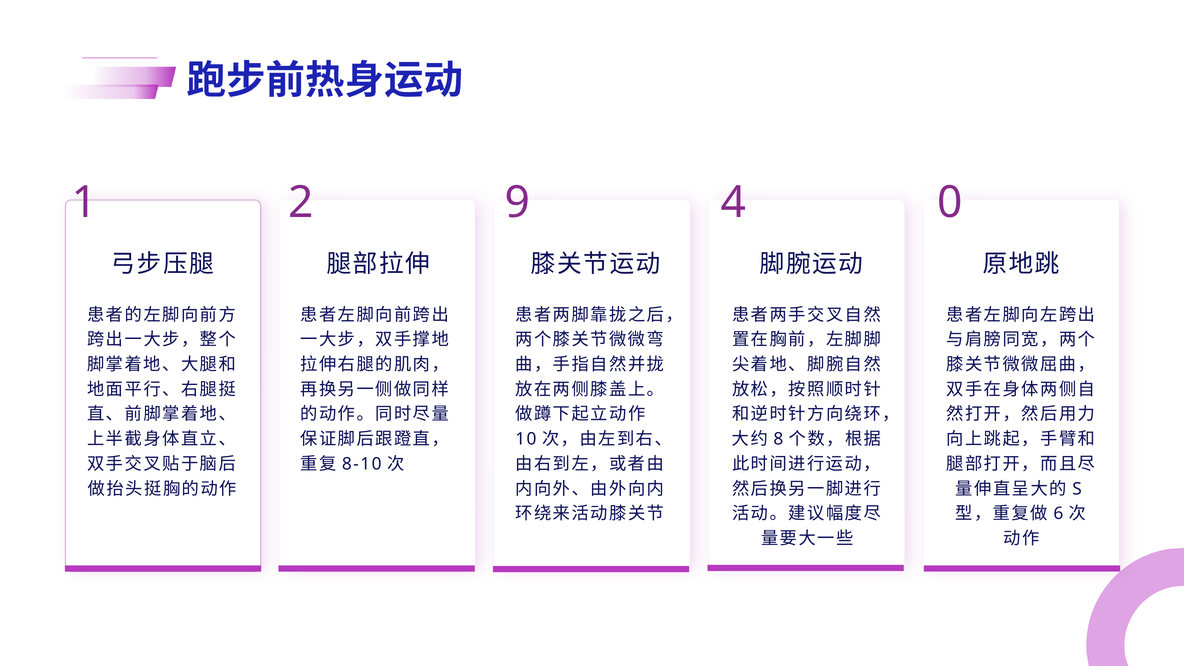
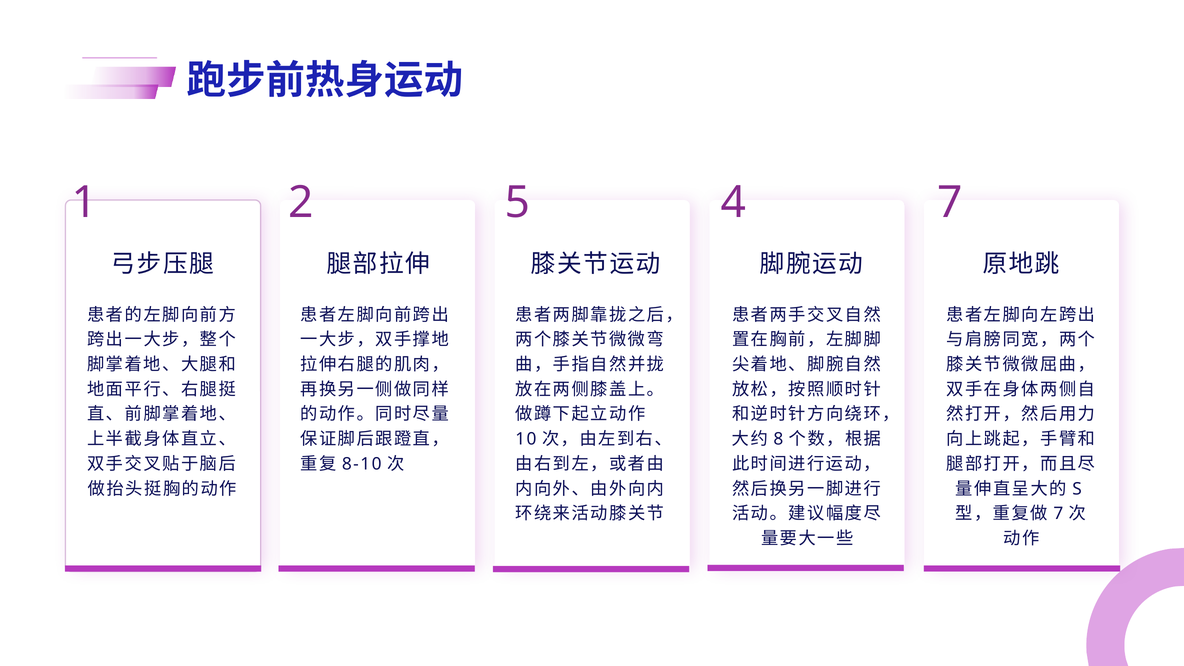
9: 9 -> 5 (517, 203)
4 0: 0 -> 7 (950, 203)
6: 6 -> 7 (1058, 514)
